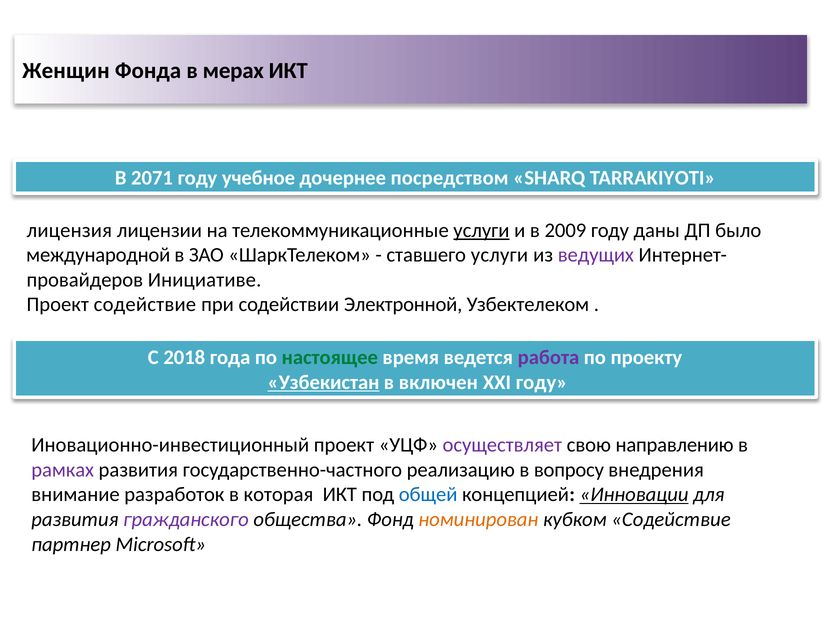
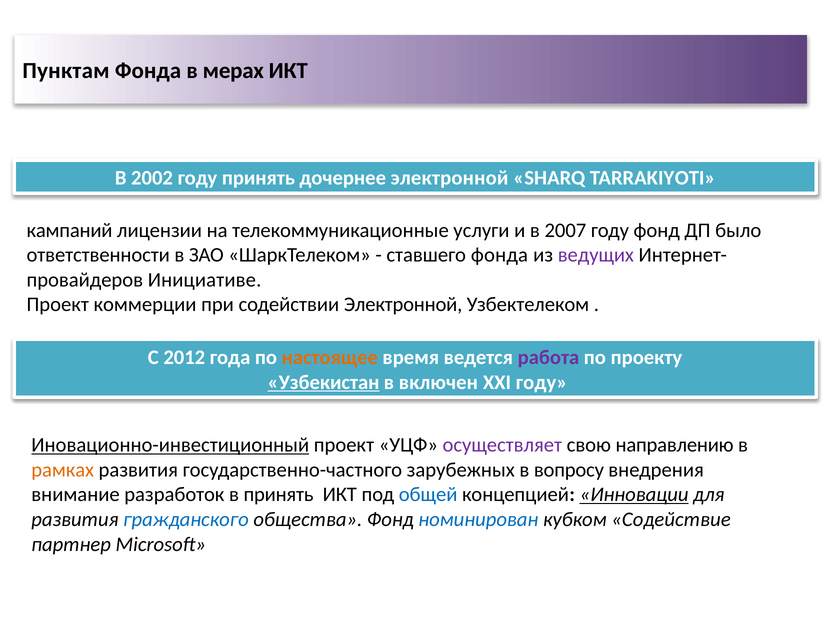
Женщин: Женщин -> Пунктам (66, 71)
2071: 2071 -> 2002 (152, 178)
году учебное: учебное -> принять (258, 178)
дочернее посредством: посредством -> электронной (450, 178)
лицензия: лицензия -> кампаний (70, 230)
услуги underline: present -> none (481, 230)
2009: 2009 -> 2007 (565, 230)
году даны: даны -> фонд (657, 230)
международной: международной -> ответственности (98, 255)
ставшего услуги: услуги -> фонда (499, 255)
Проект содействие: содействие -> коммерции (145, 304)
2018: 2018 -> 2012 (184, 357)
настоящее colour: green -> orange (330, 357)
Иновационно-инвестиционный underline: none -> present (170, 445)
рамках colour: purple -> orange (63, 469)
реализацию: реализацию -> зарубежных (461, 469)
в которая: которая -> принять (279, 494)
гражданского colour: purple -> blue (186, 519)
номинирован colour: orange -> blue (478, 519)
